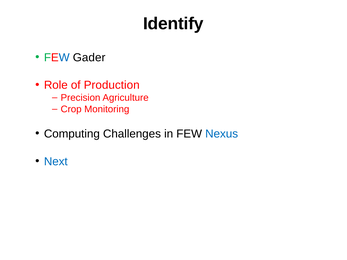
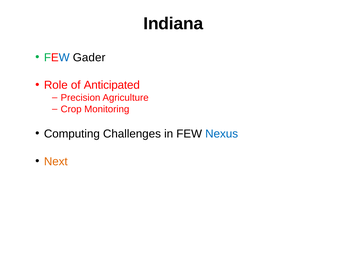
Identify: Identify -> Indiana (173, 24)
Production: Production -> Anticipated (112, 85)
Next colour: blue -> orange (56, 162)
